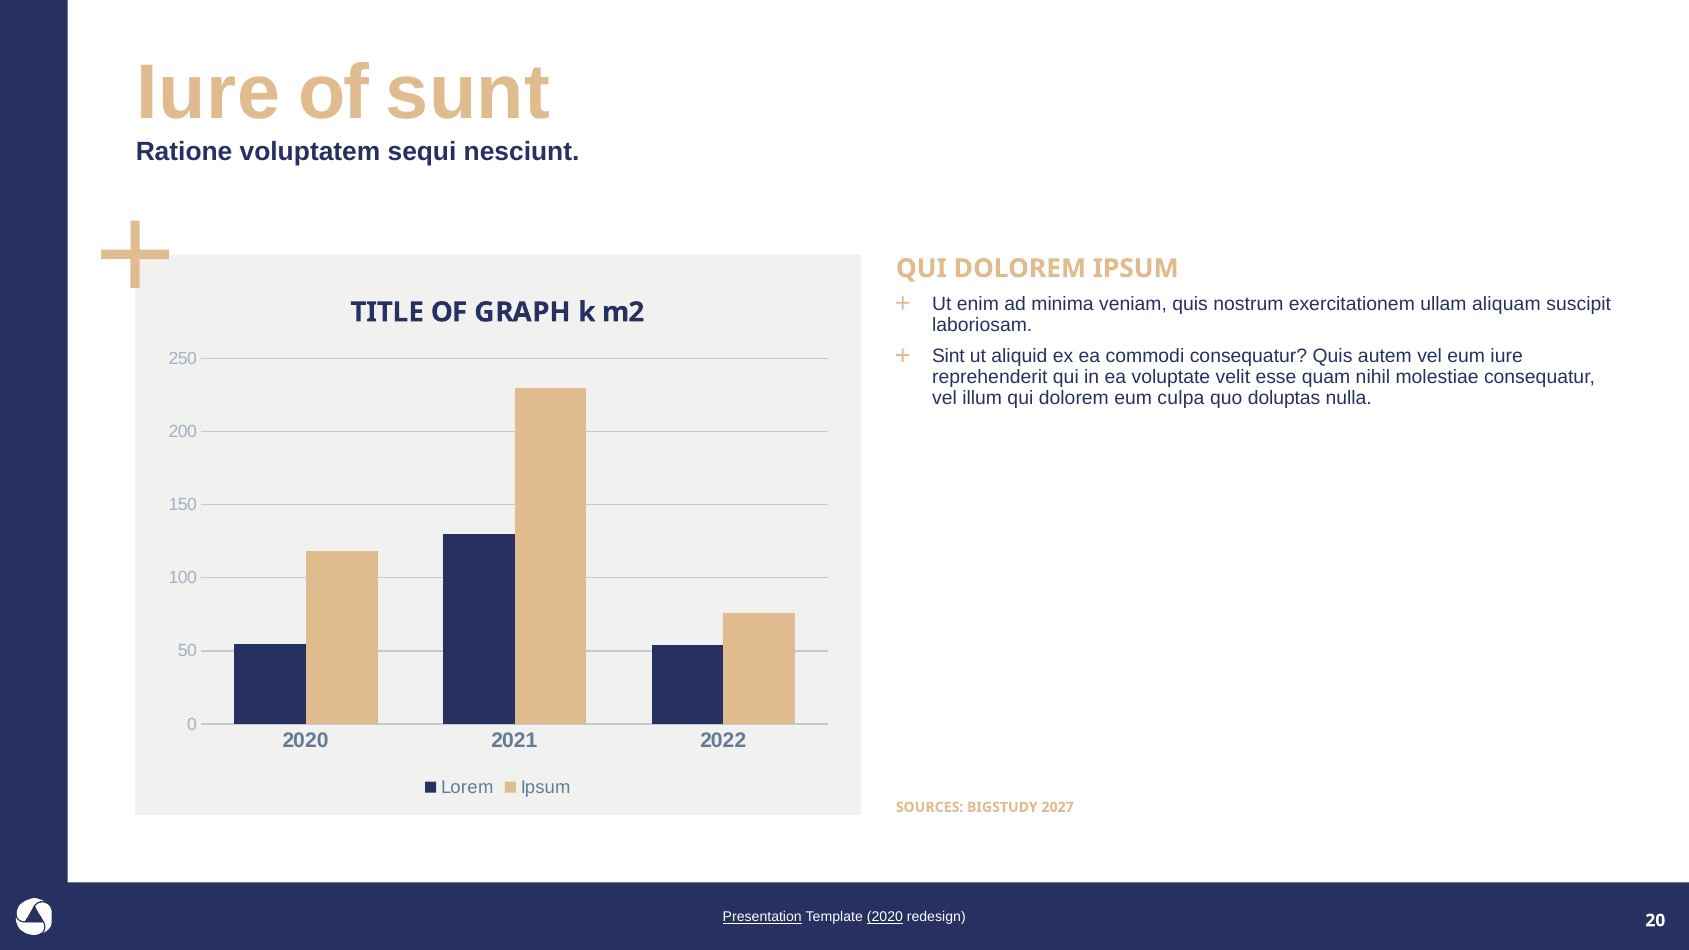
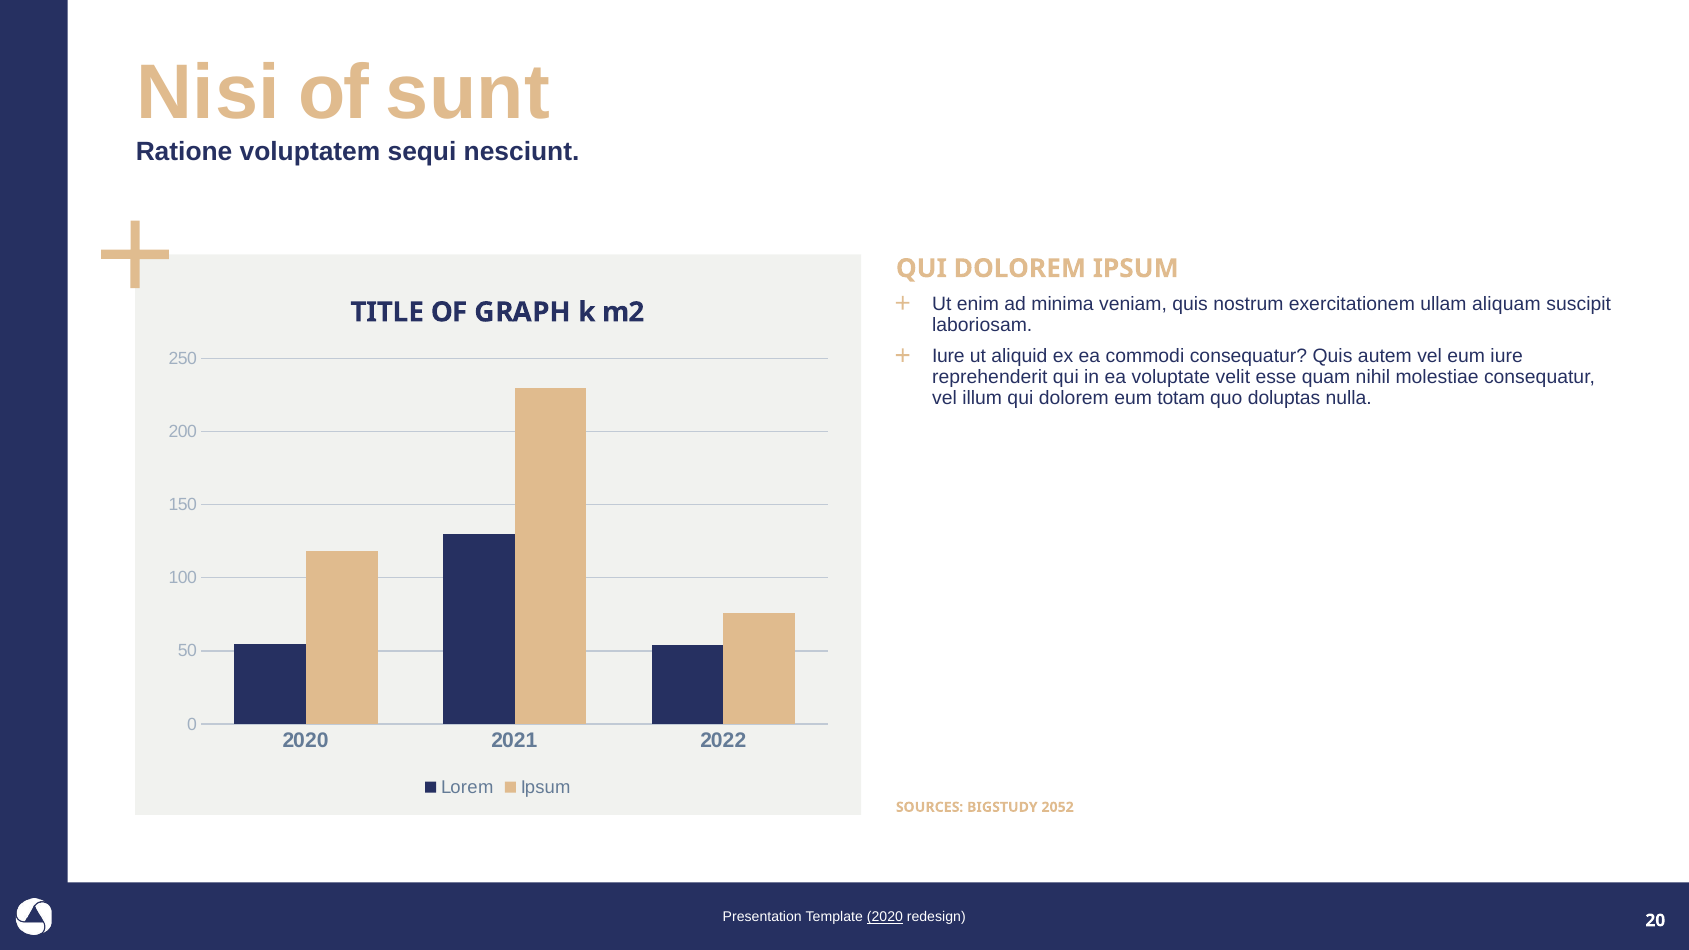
Iure: Iure -> Nisi (208, 93)
Sint: Sint -> Iure (948, 356)
culpa: culpa -> totam (1181, 398)
2027: 2027 -> 2052 (1058, 807)
Presentation underline: present -> none (762, 917)
